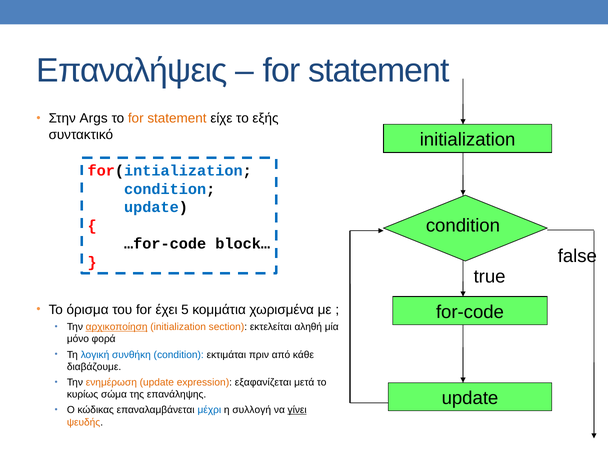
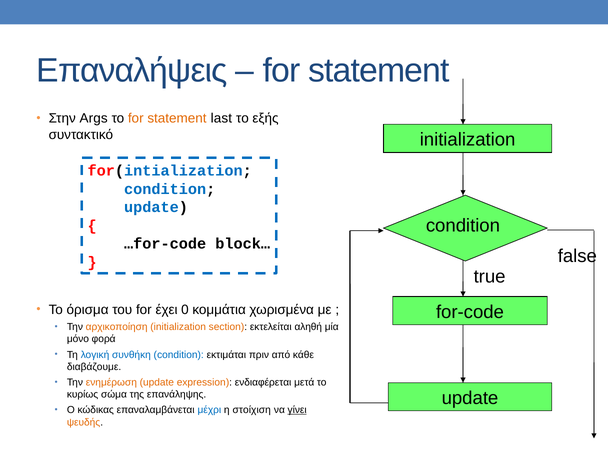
είχε: είχε -> last (221, 118)
5: 5 -> 0 (185, 310)
αρχικοποίηση underline: present -> none (117, 327)
εξαφανίζεται: εξαφανίζεται -> ενδιαφέρεται (263, 382)
συλλογή: συλλογή -> στοίχιση (252, 410)
